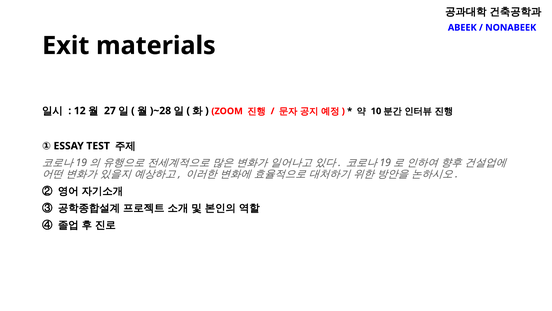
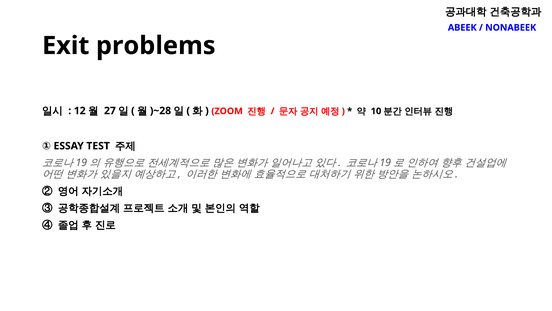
materials: materials -> problems (156, 46)
